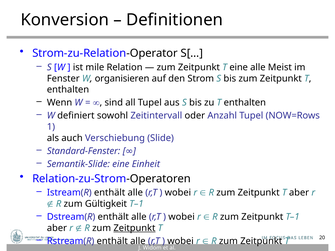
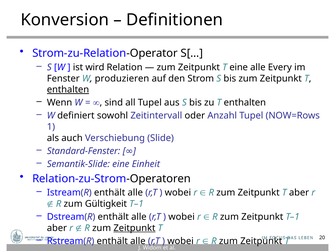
mile: mile -> wird (95, 67)
Meist: Meist -> Every (280, 67)
organisieren: organisieren -> produzieren (122, 79)
enthalten underline: none -> present (68, 90)
